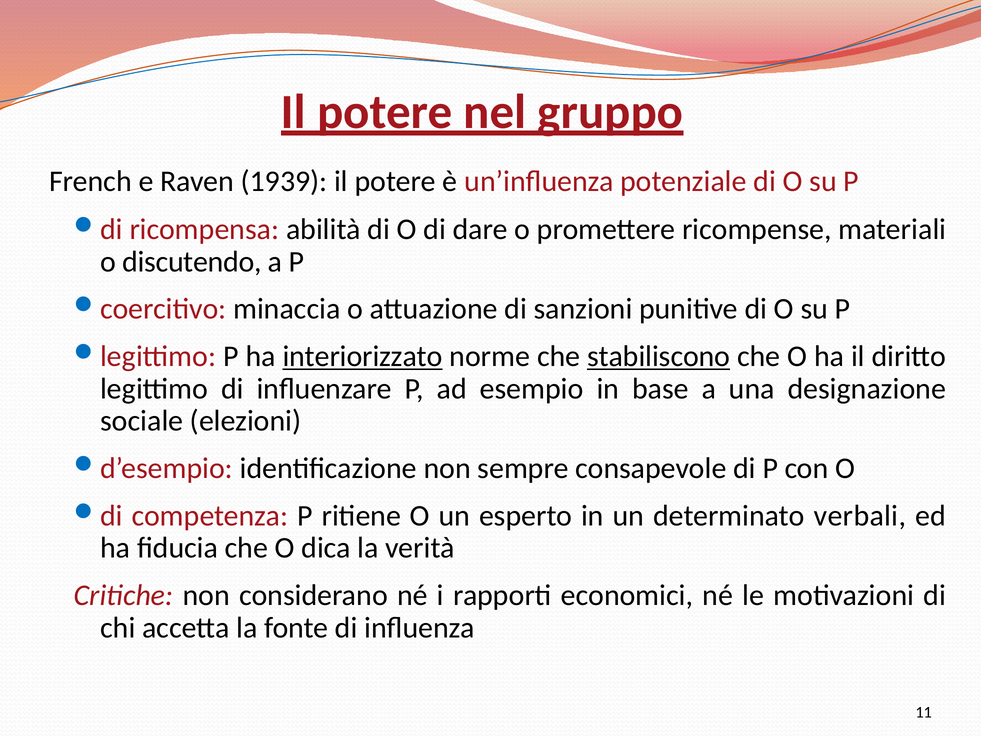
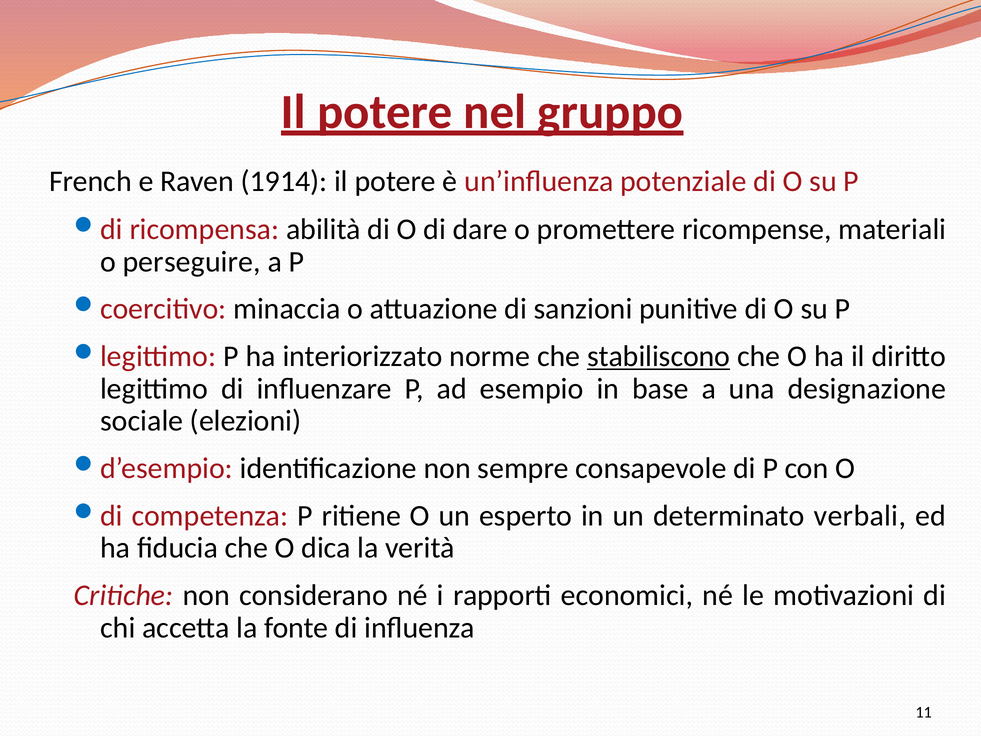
1939: 1939 -> 1914 (284, 181)
discutendo: discutendo -> perseguire (192, 262)
interiorizzato underline: present -> none (363, 356)
